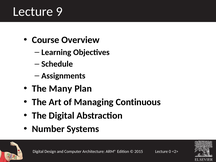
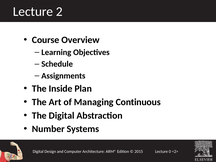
9: 9 -> 2 (59, 12)
Many: Many -> Inside (61, 89)
